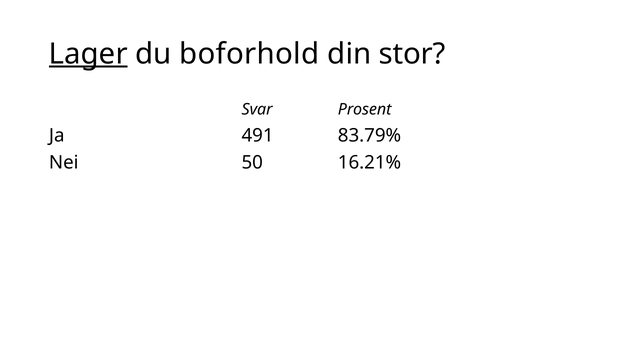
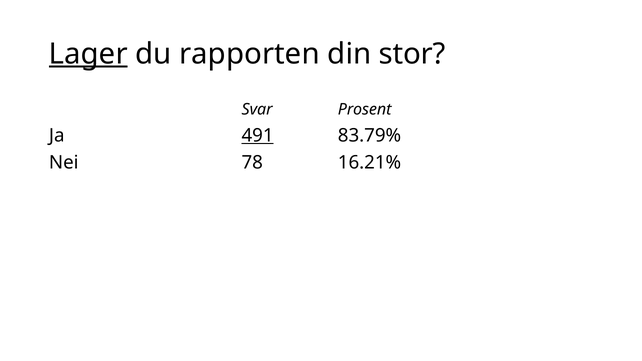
boforhold: boforhold -> rapporten (249, 54)
491 underline: none -> present (258, 135)
50: 50 -> 78 (252, 162)
